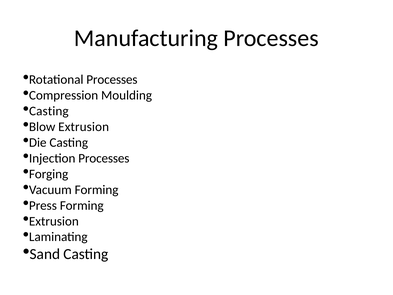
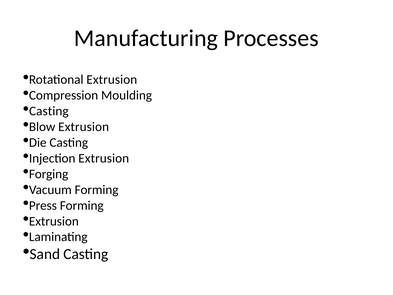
Rotational Processes: Processes -> Extrusion (112, 80)
Injection Processes: Processes -> Extrusion (104, 158)
